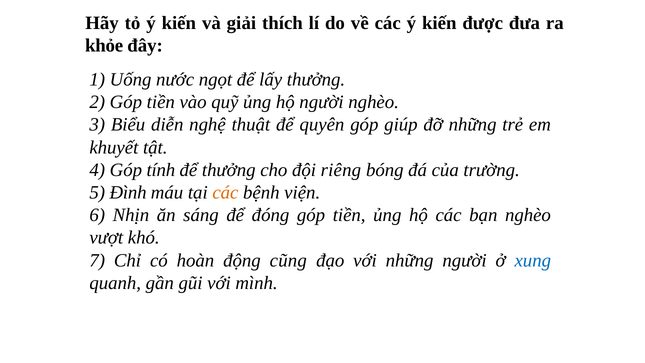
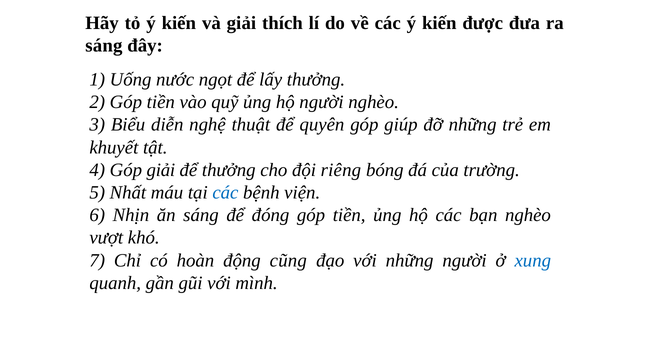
khỏe: khỏe -> sáng (104, 46)
tính: tính -> giải (161, 170)
Đình: Đình -> Nhất (128, 192)
các colour: orange -> blue (225, 192)
